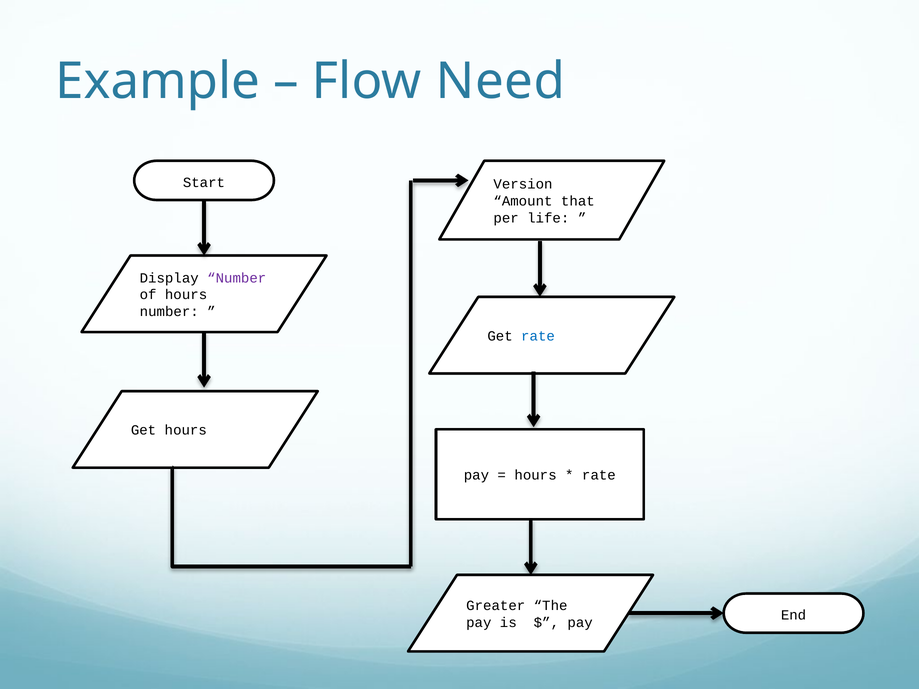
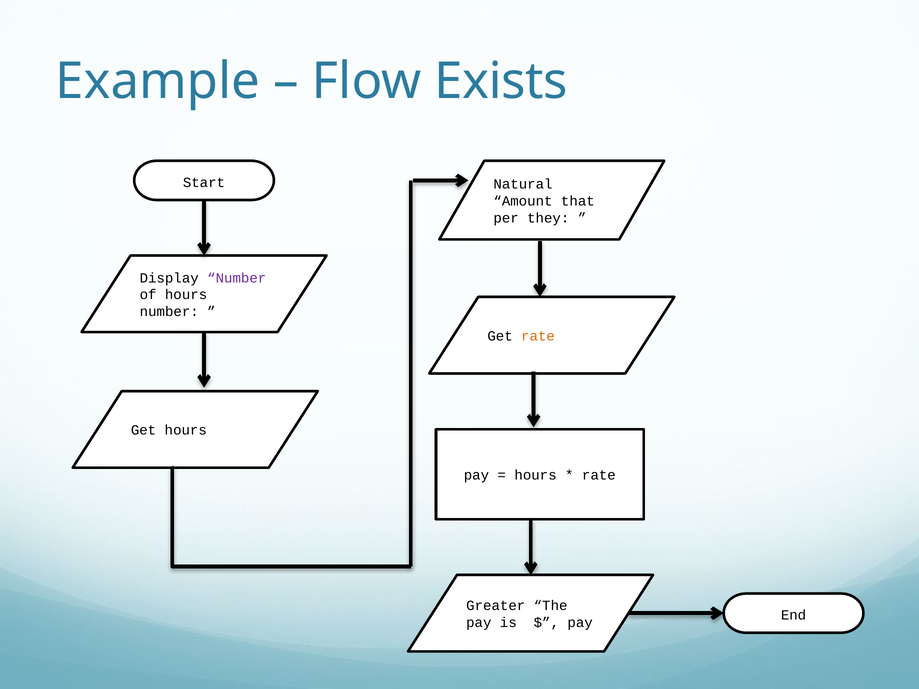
Need: Need -> Exists (501, 82)
Version: Version -> Natural (523, 184)
life: life -> they (548, 218)
rate colour: blue -> orange (538, 336)
